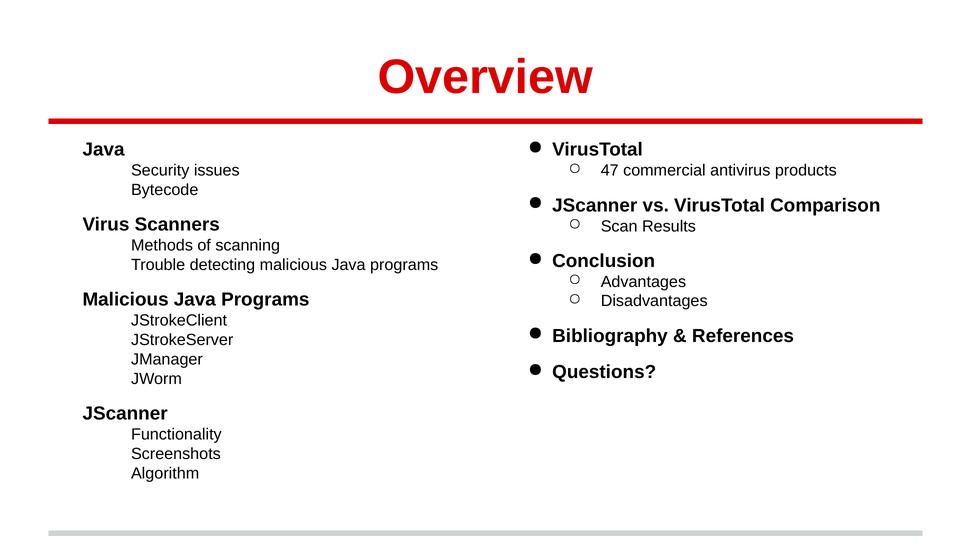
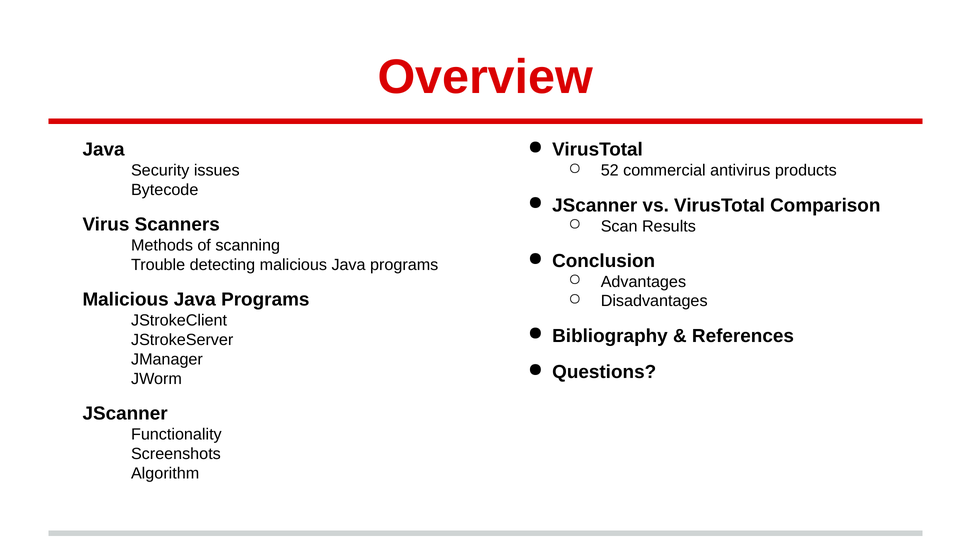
47: 47 -> 52 (610, 171)
